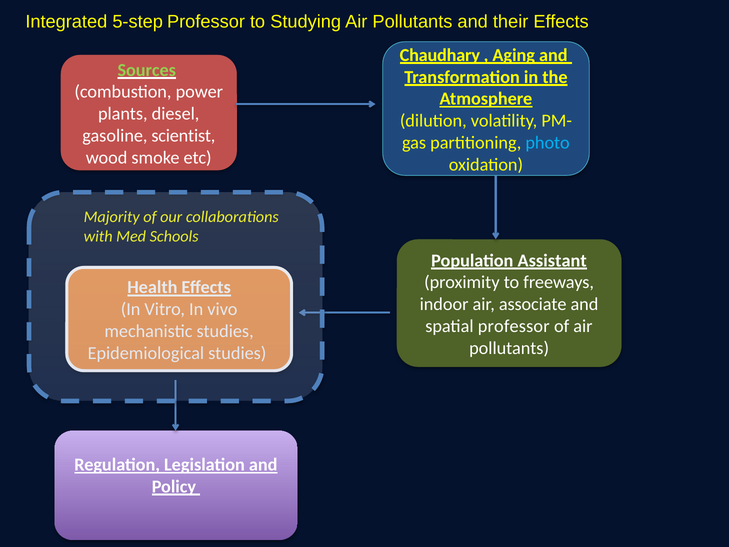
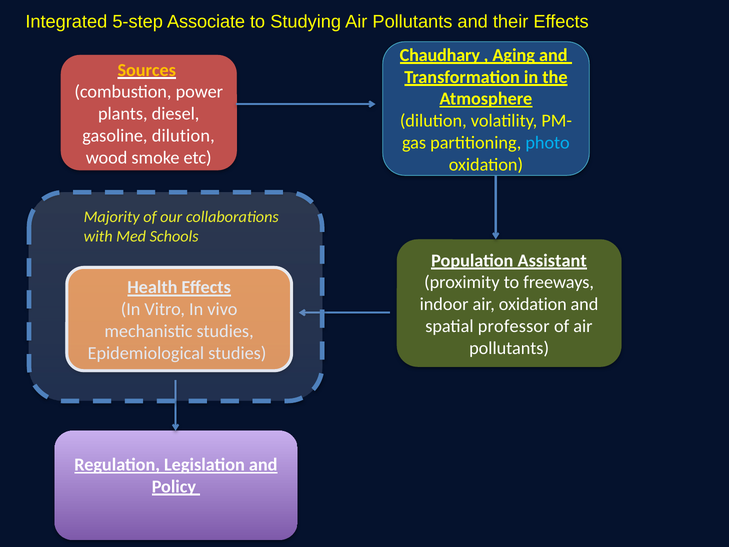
5-step Professor: Professor -> Associate (206, 22)
Sources colour: light green -> yellow (147, 70)
gasoline scientist: scientist -> dilution (183, 136)
air associate: associate -> oxidation (533, 304)
